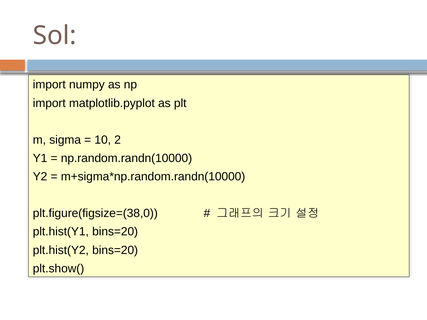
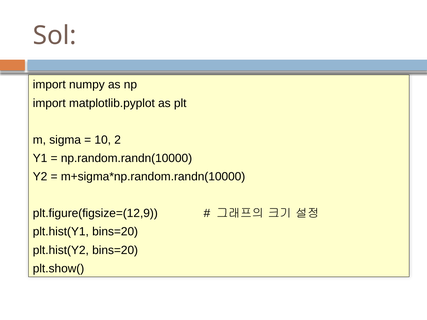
plt.figure(figsize=(38,0: plt.figure(figsize=(38,0 -> plt.figure(figsize=(12,9 (95, 214)
